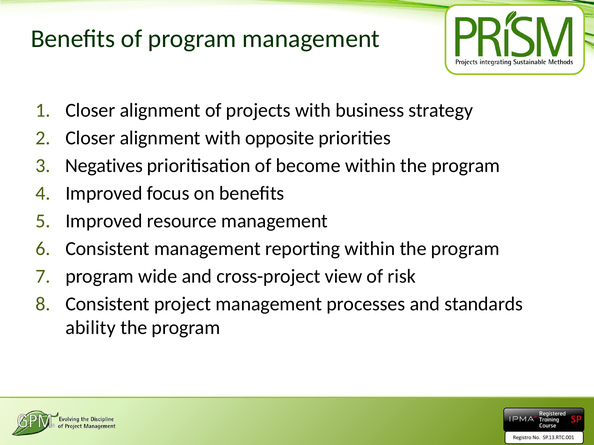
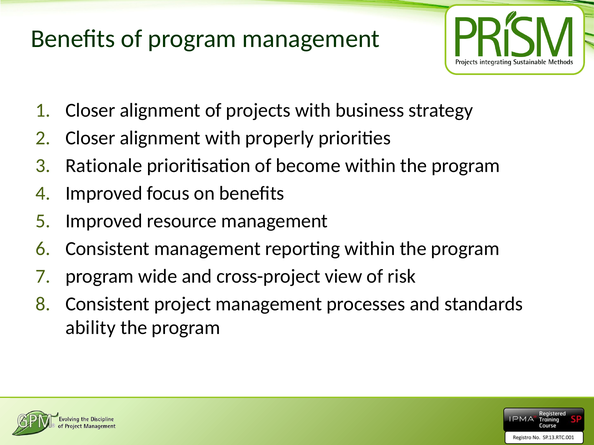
opposite: opposite -> properly (280, 138)
Negatives: Negatives -> Rationale (104, 166)
